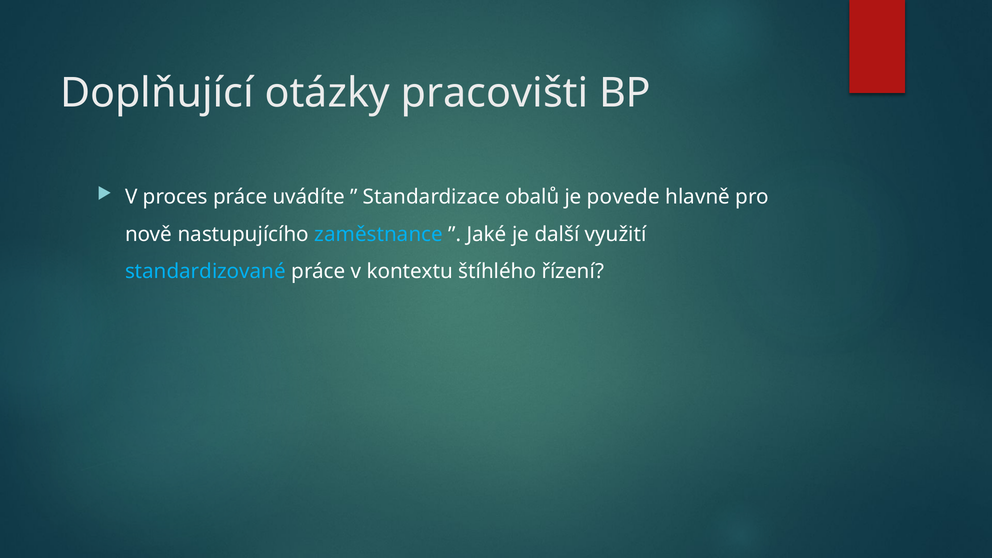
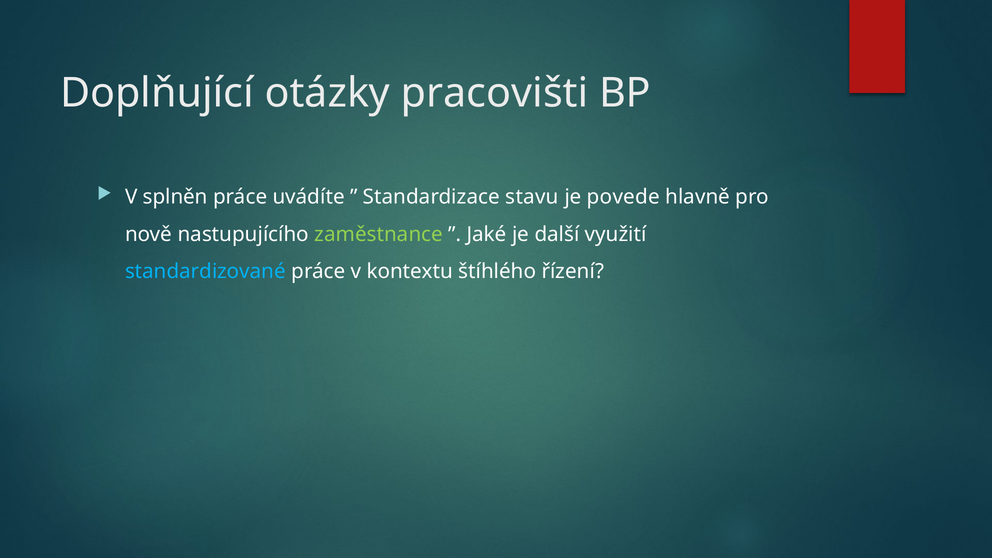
proces: proces -> splněn (175, 197)
obalů: obalů -> stavu (532, 197)
zaměstnance colour: light blue -> light green (379, 234)
